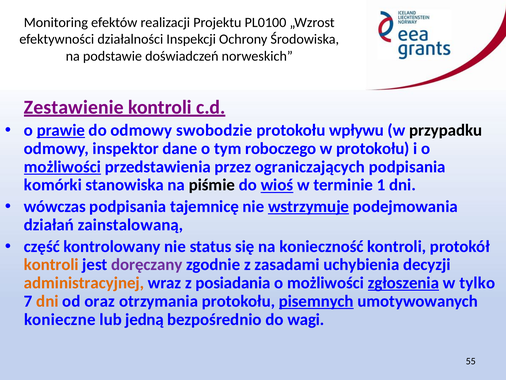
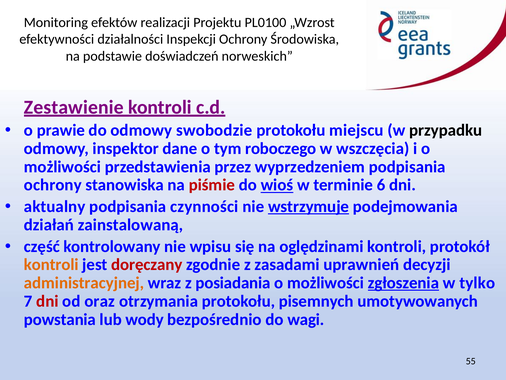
prawie underline: present -> none (61, 130)
wpływu: wpływu -> miejscu (356, 130)
w protokołu: protokołu -> wszczęcia (373, 148)
możliwości underline: present -> none (62, 167)
ograniczających: ograniczających -> wyprzedzeniem (310, 167)
komórki: komórki -> ochrony (53, 185)
piśmie colour: black -> red (212, 185)
1: 1 -> 6 (381, 185)
wówczas: wówczas -> aktualny (55, 206)
tajemnicę: tajemnicę -> czynności (204, 206)
status: status -> wpisu (210, 246)
konieczność: konieczność -> oględzinami (321, 246)
doręczany colour: purple -> red (147, 264)
uchybienia: uchybienia -> uprawnień (361, 264)
dni colour: orange -> red (47, 301)
pisemnych underline: present -> none (316, 301)
konieczne: konieczne -> powstania (60, 319)
jedną: jedną -> wody (145, 319)
